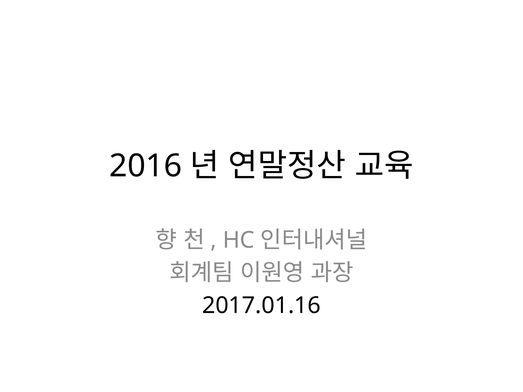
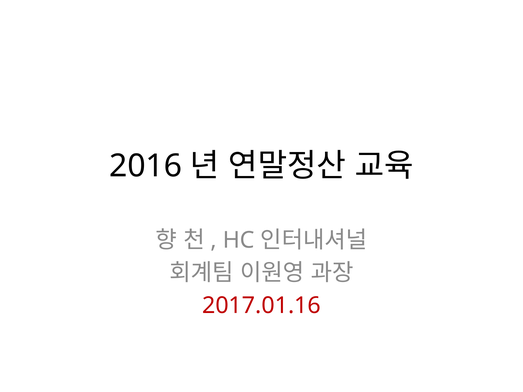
2017.01.16 colour: black -> red (261, 306)
